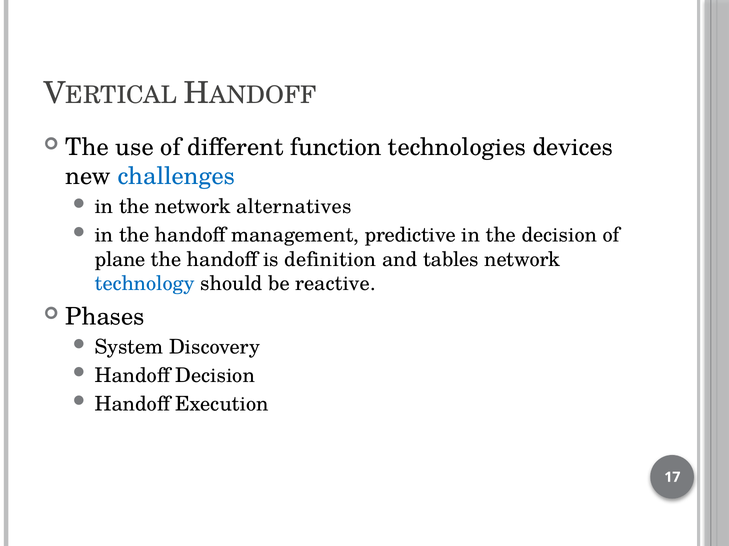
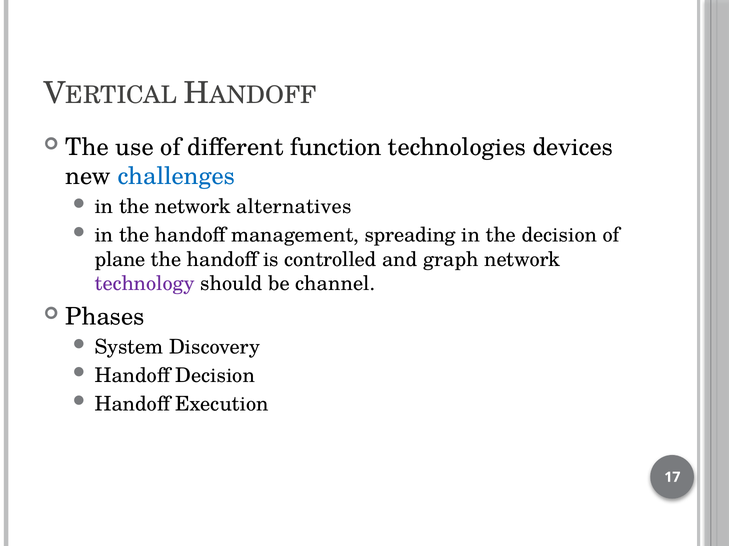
predictive: predictive -> spreading (410, 235)
definition: definition -> controlled (331, 260)
tables: tables -> graph (451, 260)
technology colour: blue -> purple (145, 284)
reactive: reactive -> channel (335, 284)
